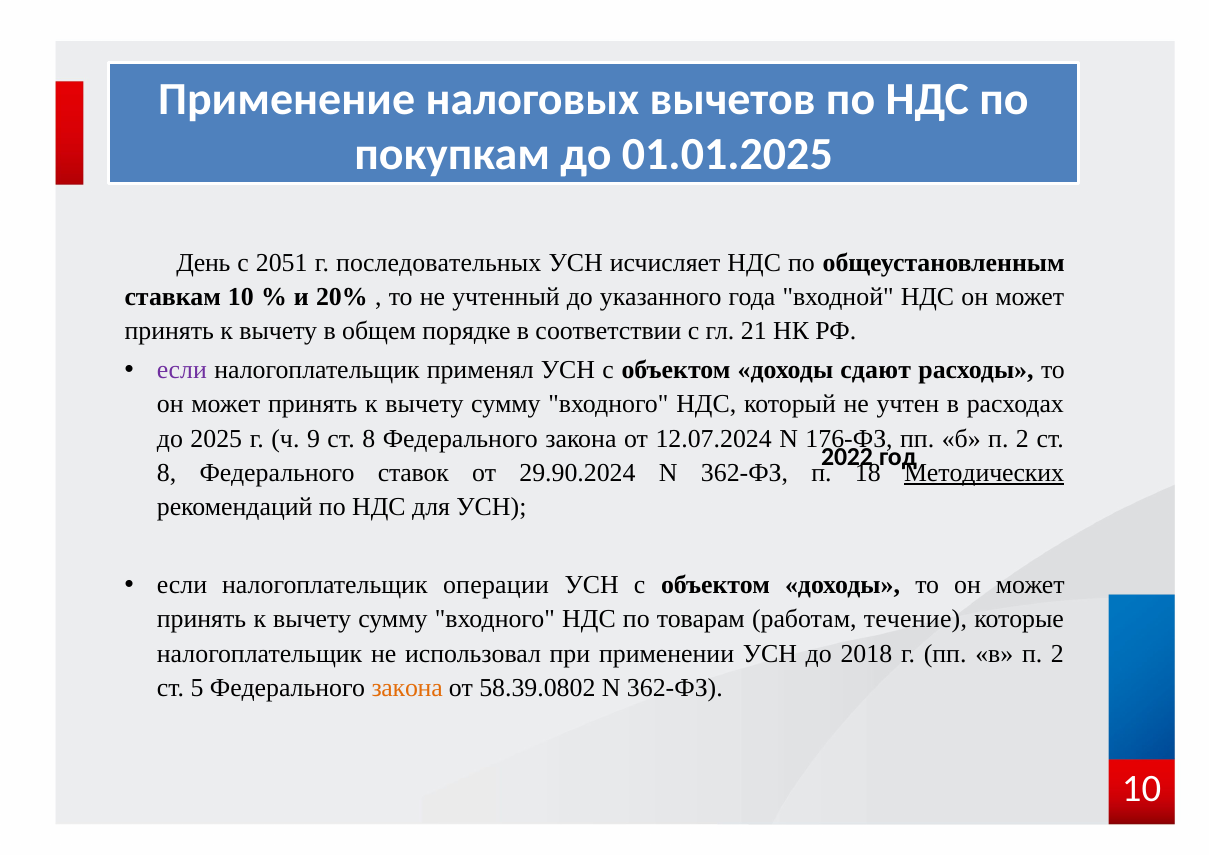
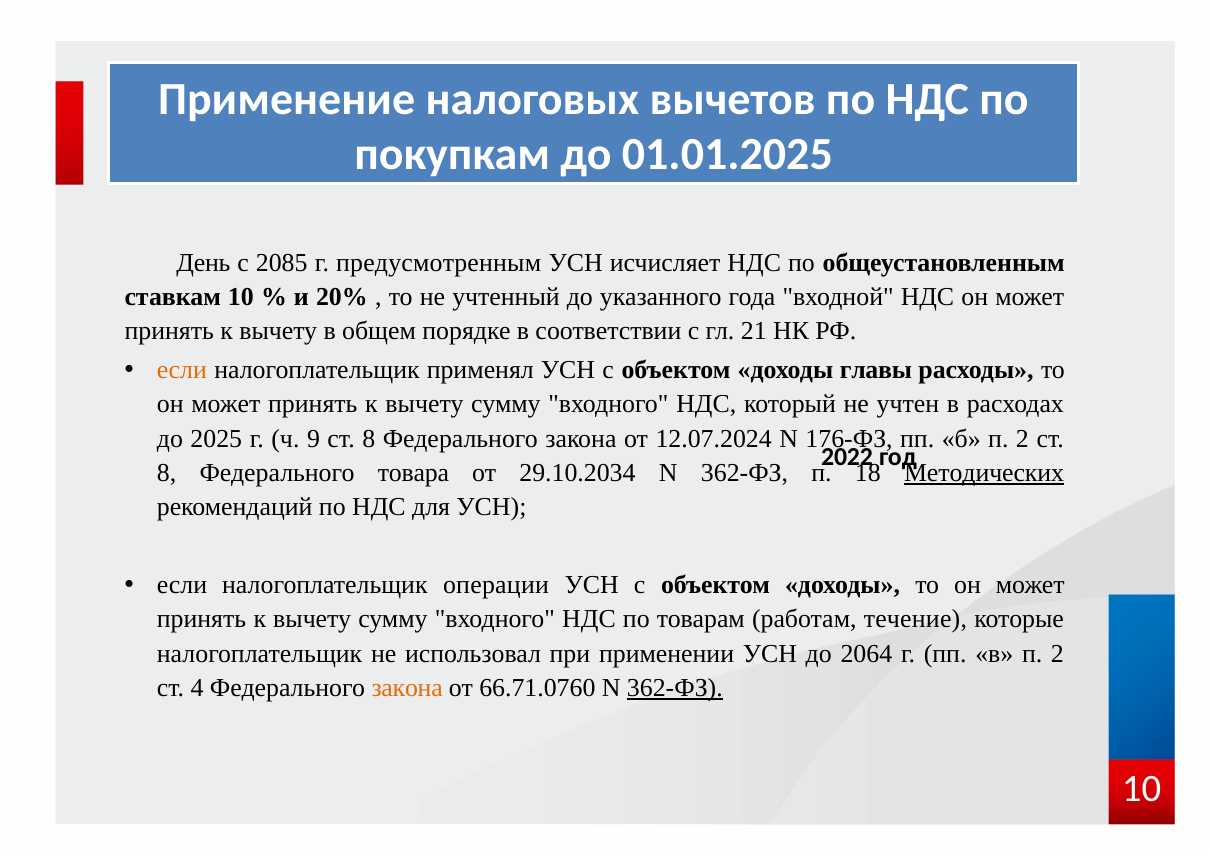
2051: 2051 -> 2085 (282, 263)
последовательных: последовательных -> предусмотренным (439, 263)
если colour: purple -> orange (182, 370)
сдают: сдают -> главы (876, 370)
ставок: ставок -> товара (413, 473)
29.90.2024: 29.90.2024 -> 29.10.2034 (577, 473)
2018: 2018 -> 2064 (866, 653)
5: 5 -> 4 (197, 688)
58.39.0802: 58.39.0802 -> 66.71.0760 (537, 688)
362-ФЗ underline: none -> present (675, 688)
